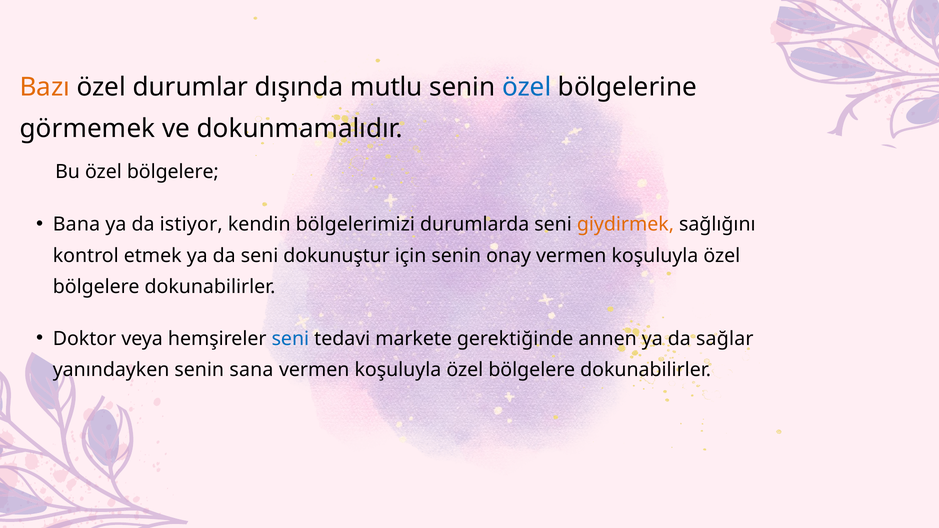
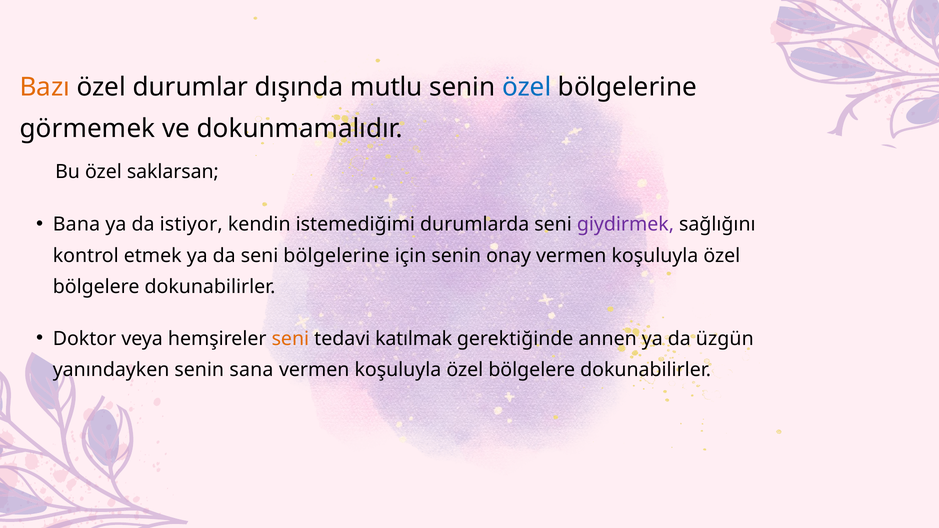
Bu özel bölgelere: bölgelere -> saklarsan (173, 172)
bölgelerimizi: bölgelerimizi -> istemediğimi (355, 225)
giydirmek colour: orange -> purple (625, 225)
seni dokunuştur: dokunuştur -> bölgelerine (336, 256)
seni colour: blue -> orange (290, 339)
markete: markete -> katılmak (414, 339)
sağlar: sağlar -> üzgün (725, 339)
